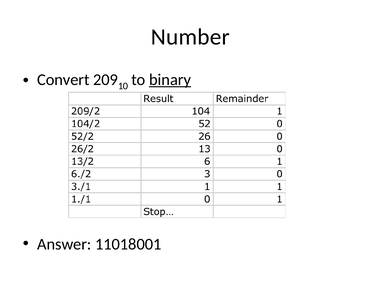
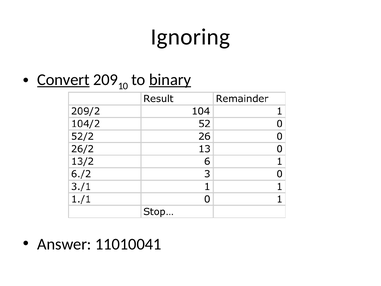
Number: Number -> Ignoring (190, 37)
Convert underline: none -> present (63, 80)
11018001: 11018001 -> 11010041 (128, 244)
